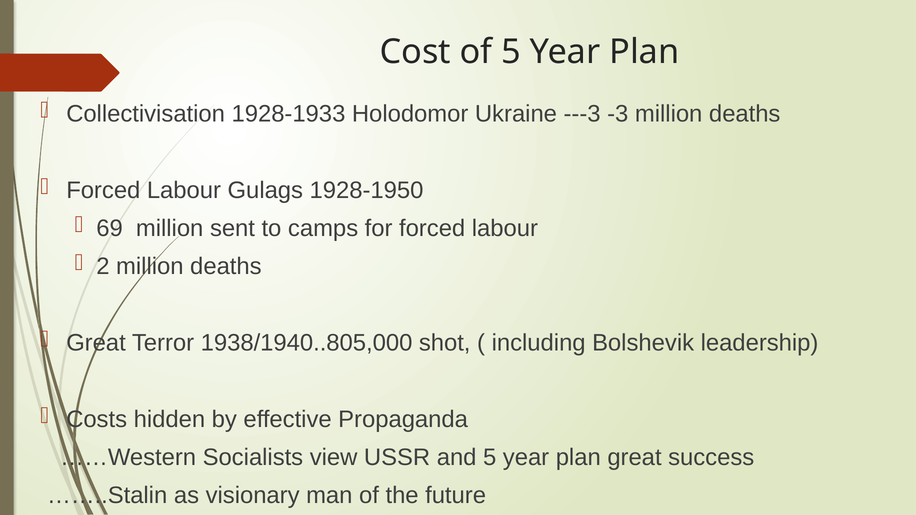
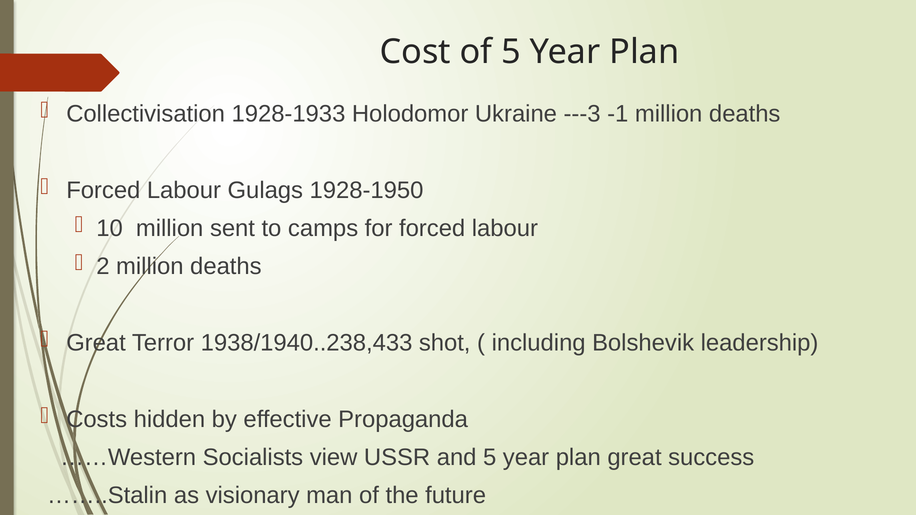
-3: -3 -> -1 (618, 114)
69: 69 -> 10 (110, 229)
1938/1940..805,000: 1938/1940..805,000 -> 1938/1940..238,433 (307, 343)
